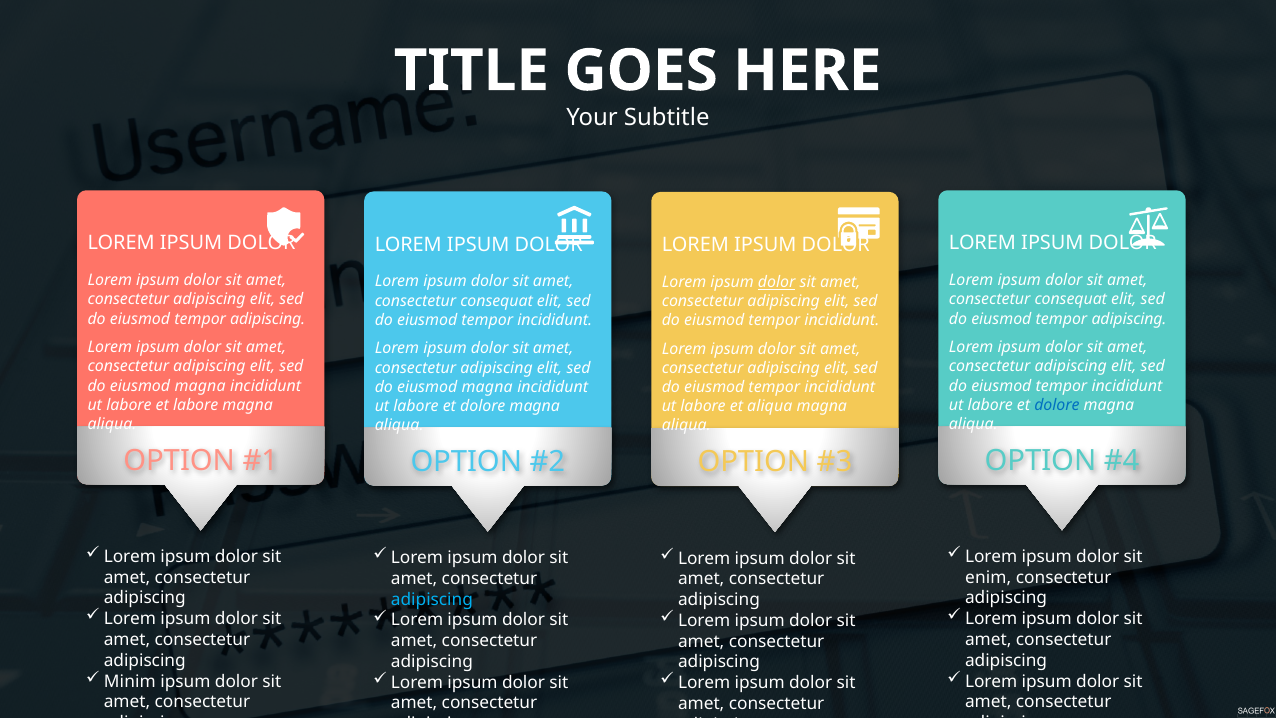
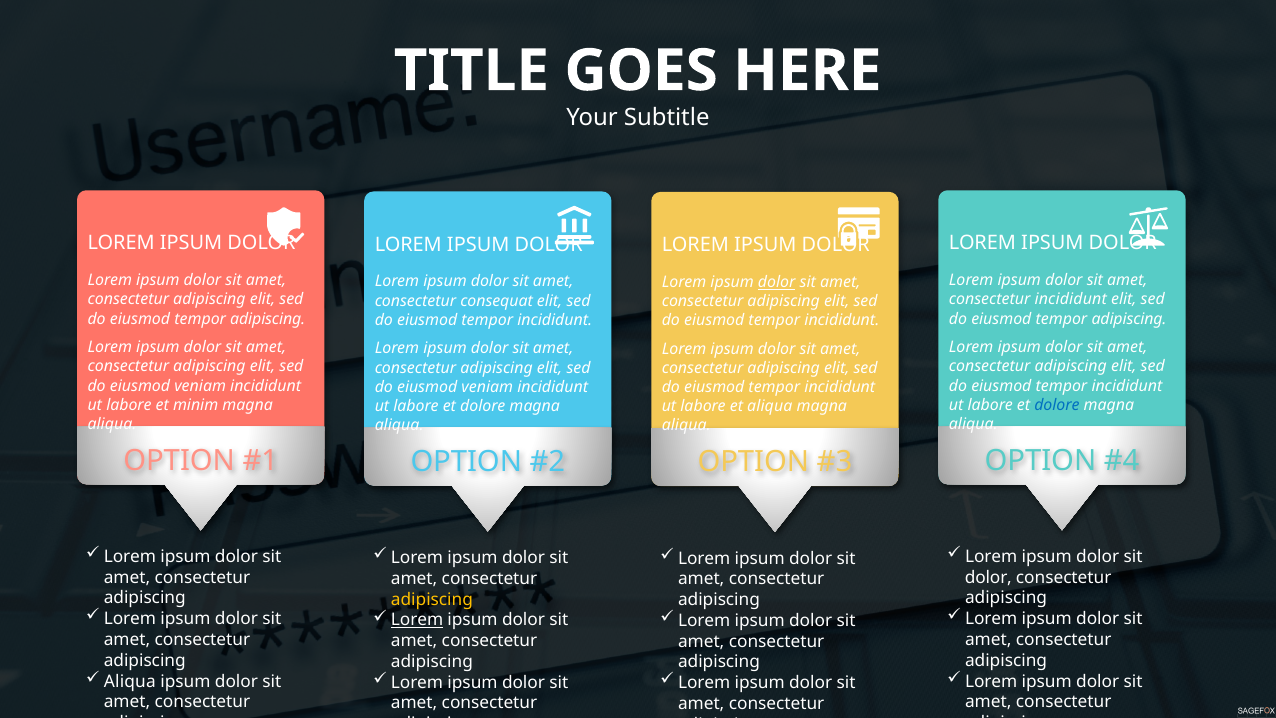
consequat: consequat -> incididunt (1071, 300)
magna: magna -> veniam (200, 386)
magna: magna -> veniam (487, 387)
et labore: labore -> minim (196, 405)
enim: enim -> dolor (988, 577)
adipiscing colour: light blue -> yellow (432, 599)
Lorem underline: none -> present (417, 620)
Minim: Minim -> Aliqua (130, 681)
